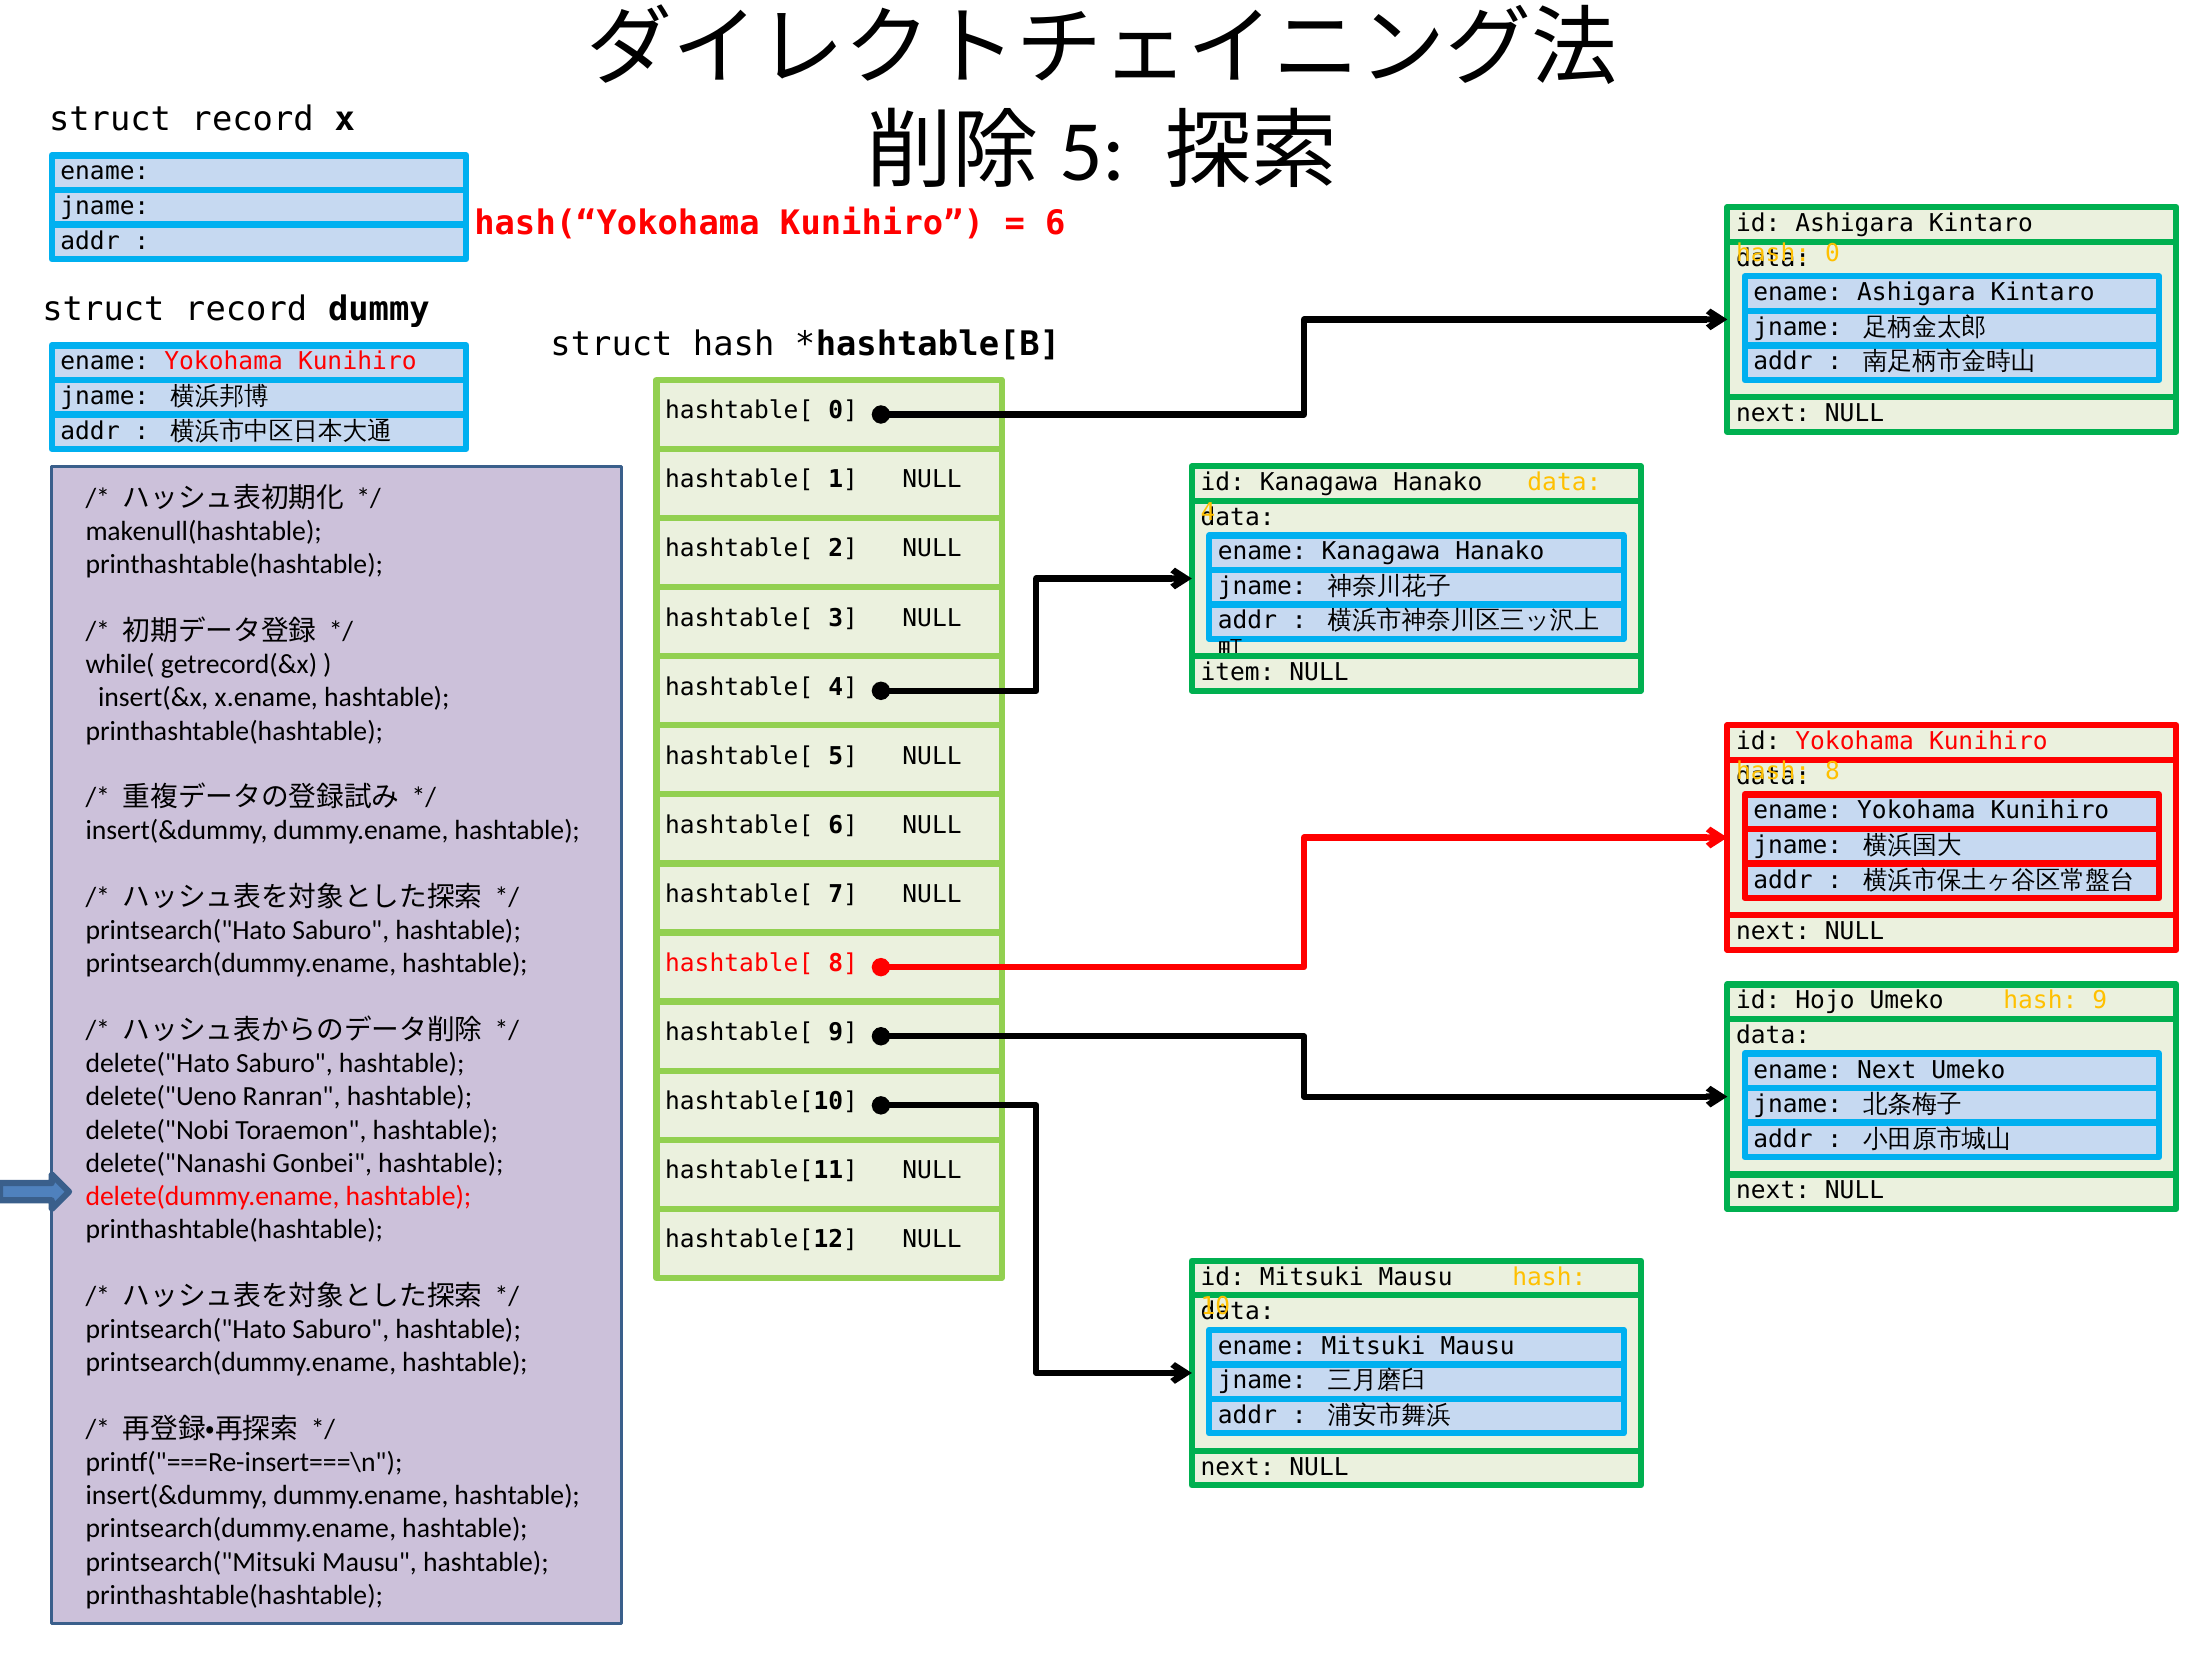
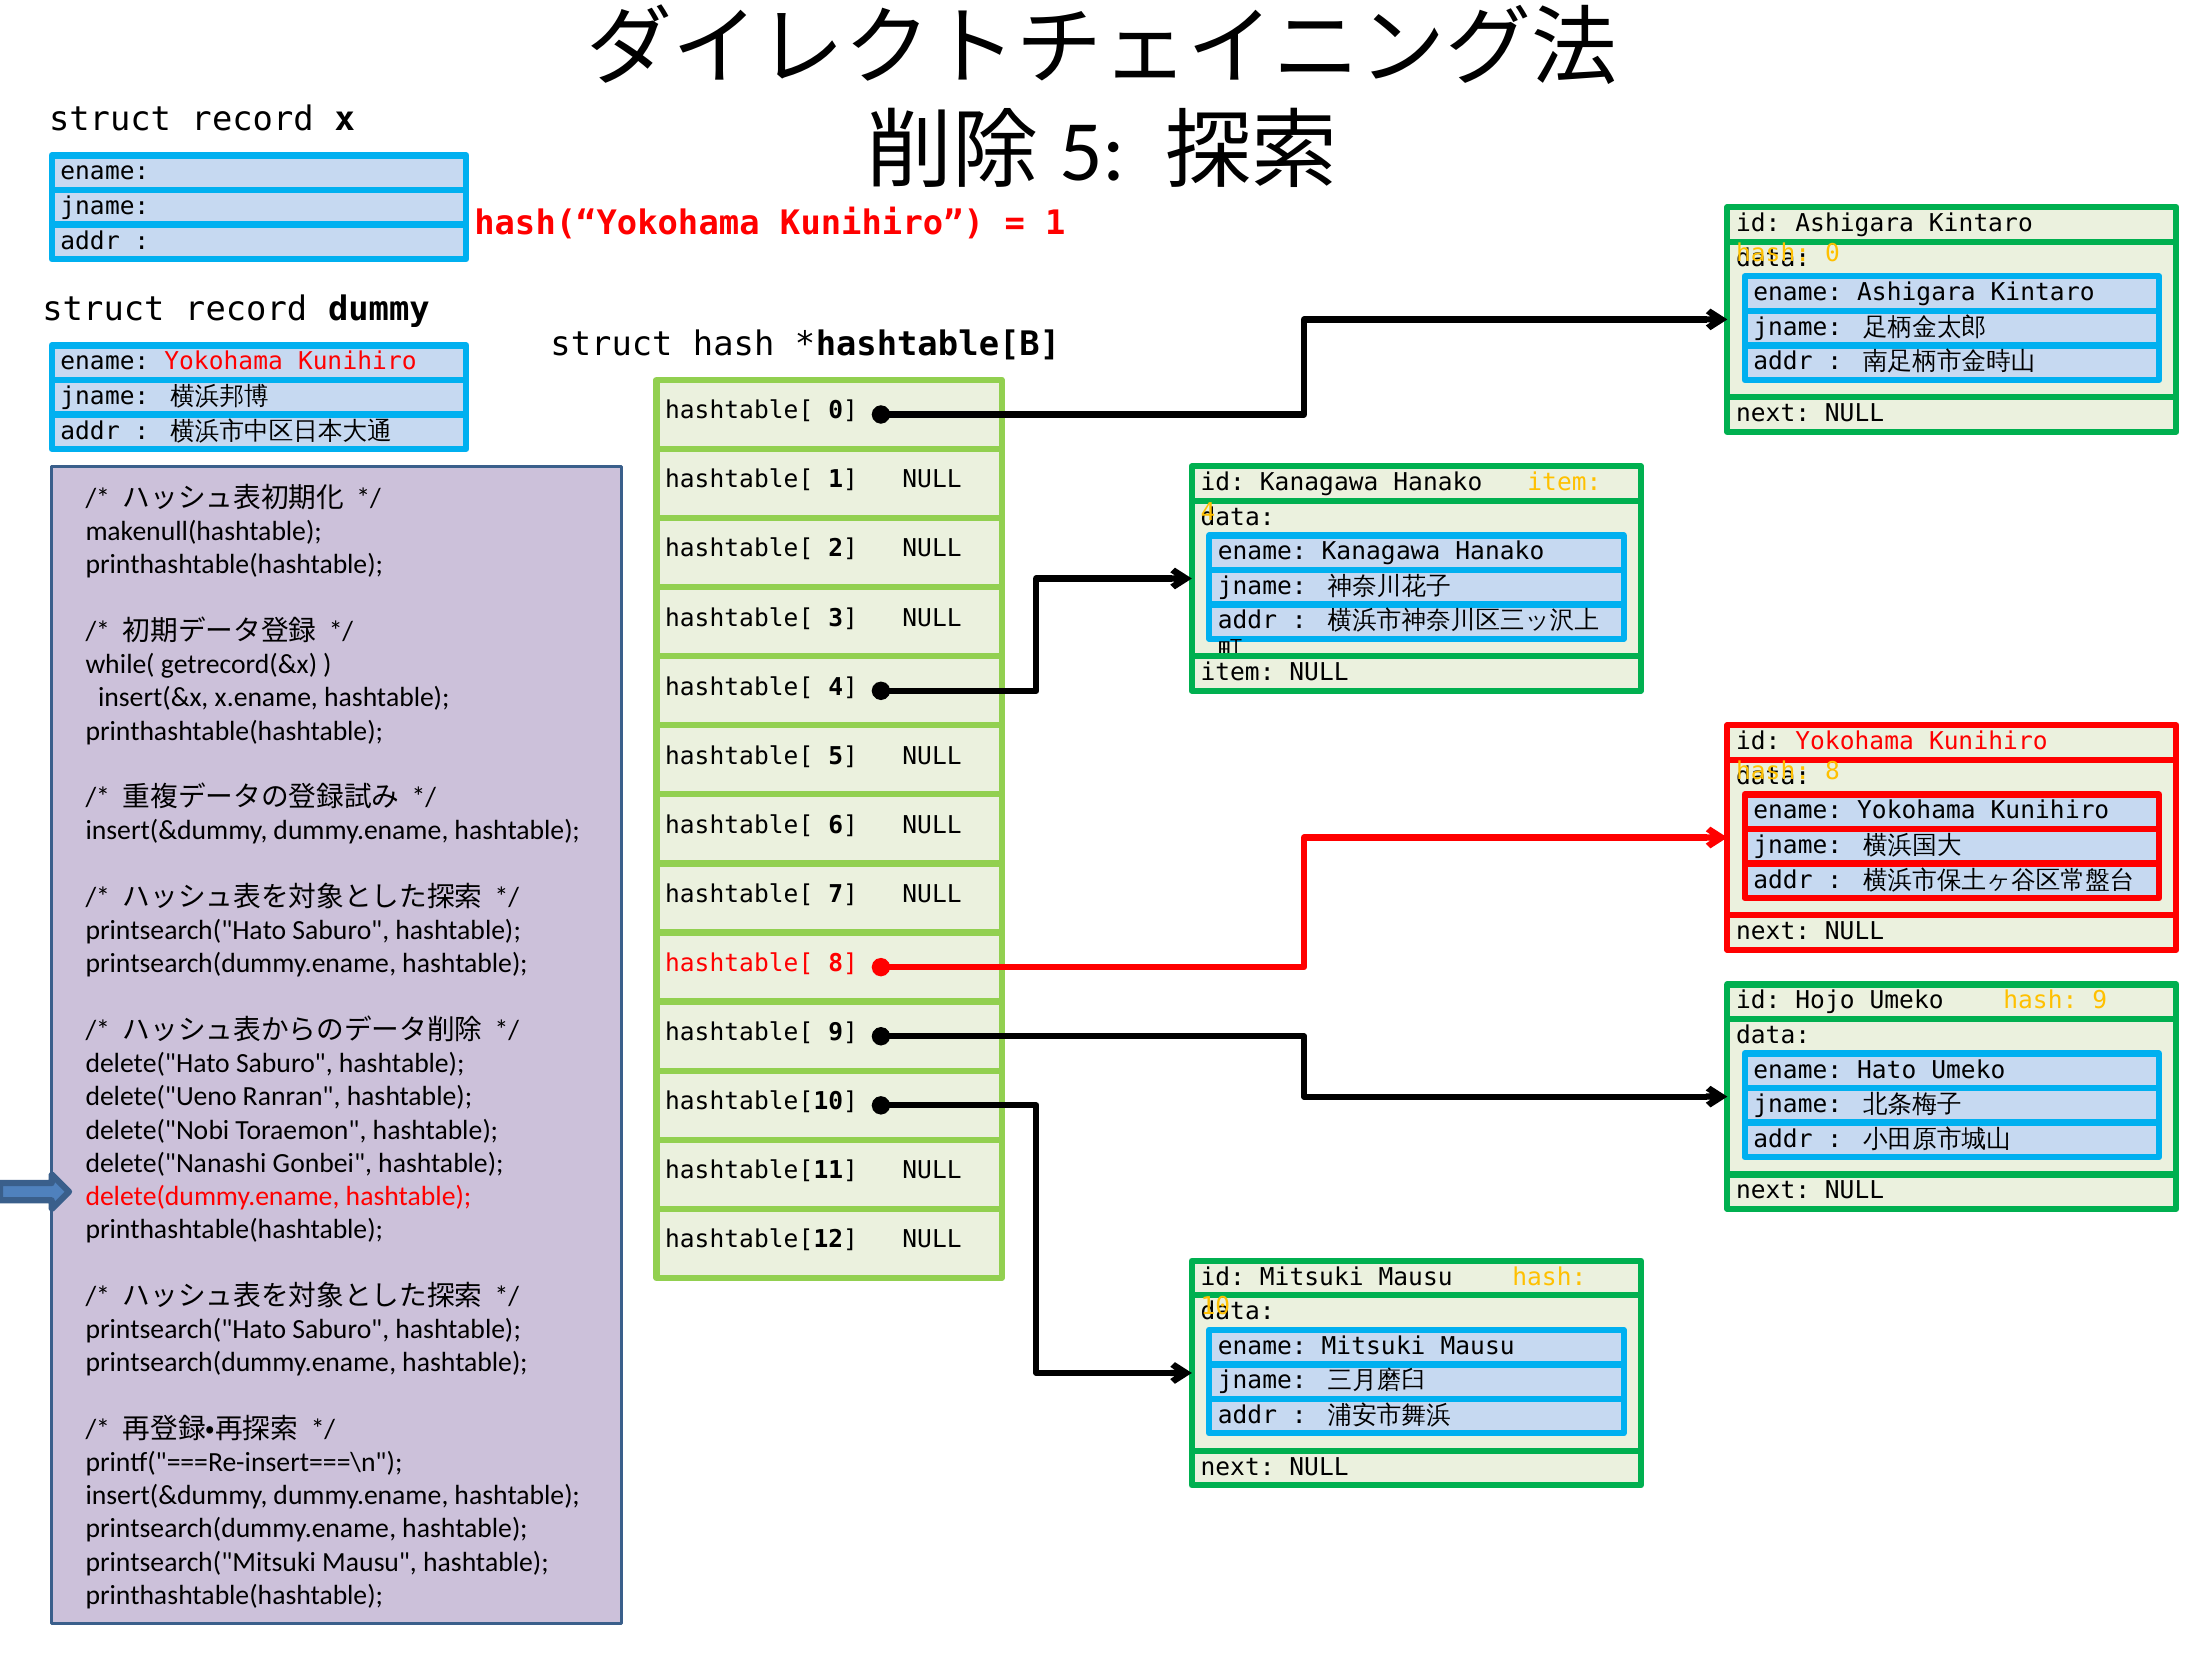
6: 6 -> 1 (1055, 223)
Hanako data: data -> item (1564, 483)
ename Next: Next -> Hato (1887, 1070)
